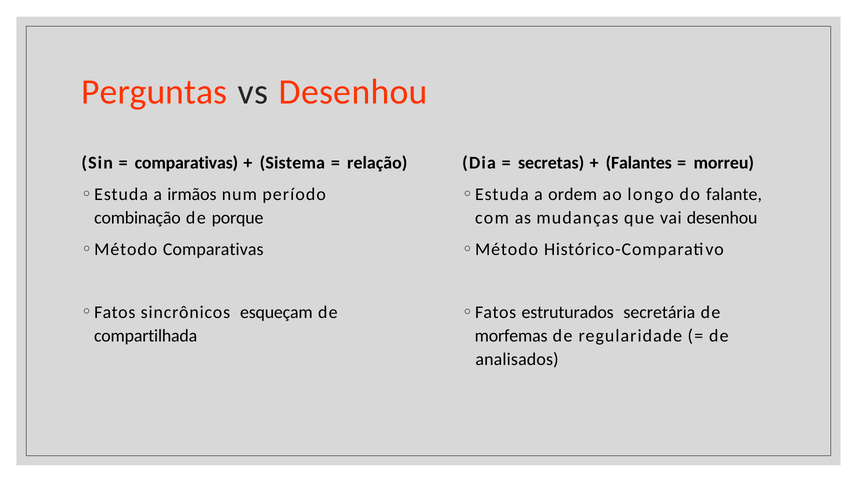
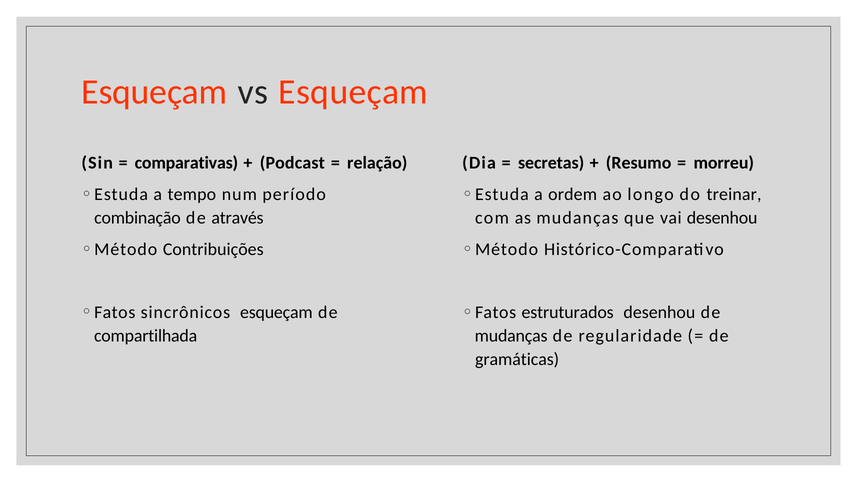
Perguntas: Perguntas -> Esqueçam (154, 92)
vs Desenhou: Desenhou -> Esqueçam (353, 92)
Sistema: Sistema -> Podcast (292, 163)
Falantes: Falantes -> Resumo (639, 163)
irmãos: irmãos -> tempo (192, 194)
falante: falante -> treinar (734, 194)
porque: porque -> através (238, 218)
Comparativas: Comparativas -> Contribuições (213, 250)
secretária: secretária -> desenhou (659, 312)
morfemas: morfemas -> mudanças (511, 336)
analisados: analisados -> gramáticas (517, 359)
